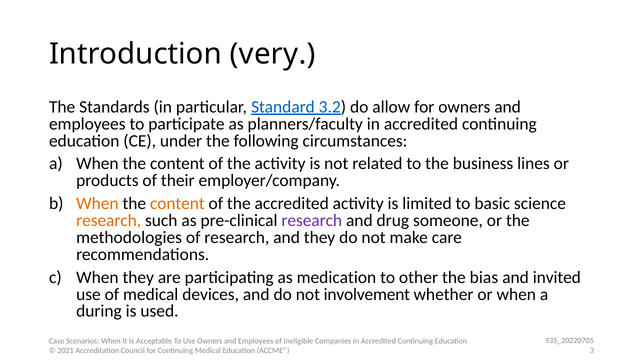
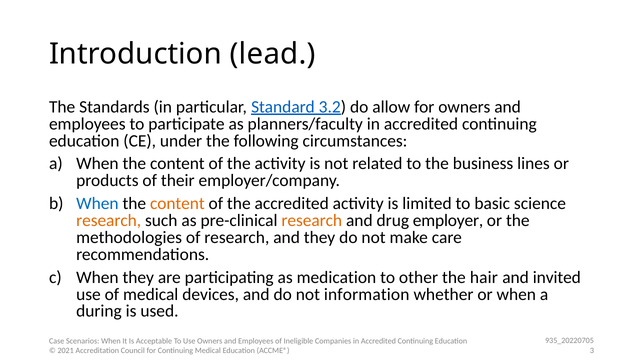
very: very -> lead (273, 54)
When colour: orange -> blue (97, 203)
research colour: purple -> orange (312, 220)
someone: someone -> employer (448, 220)
bias: bias -> hair (484, 277)
involvement: involvement -> information (367, 294)
